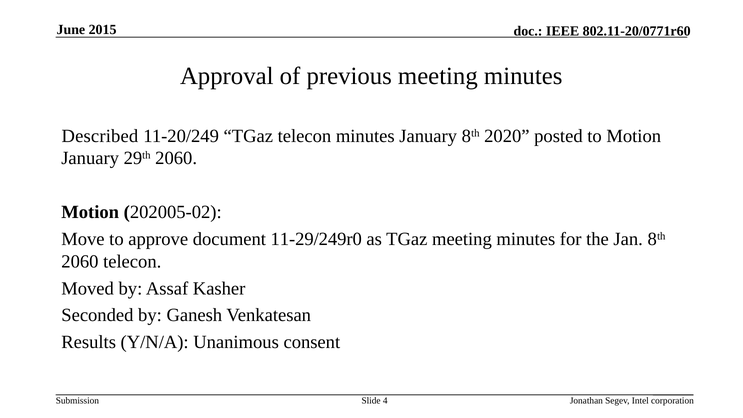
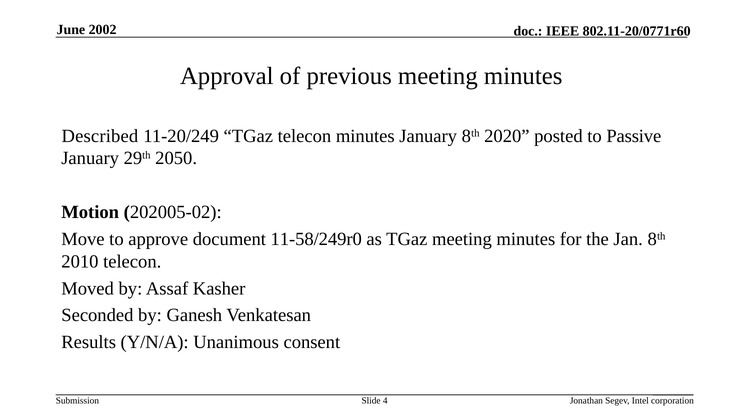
2015: 2015 -> 2002 (103, 30)
to Motion: Motion -> Passive (634, 136)
29th 2060: 2060 -> 2050 (176, 158)
11-29/249r0: 11-29/249r0 -> 11-58/249r0 (316, 239)
2060: 2060 -> 2010 (80, 261)
